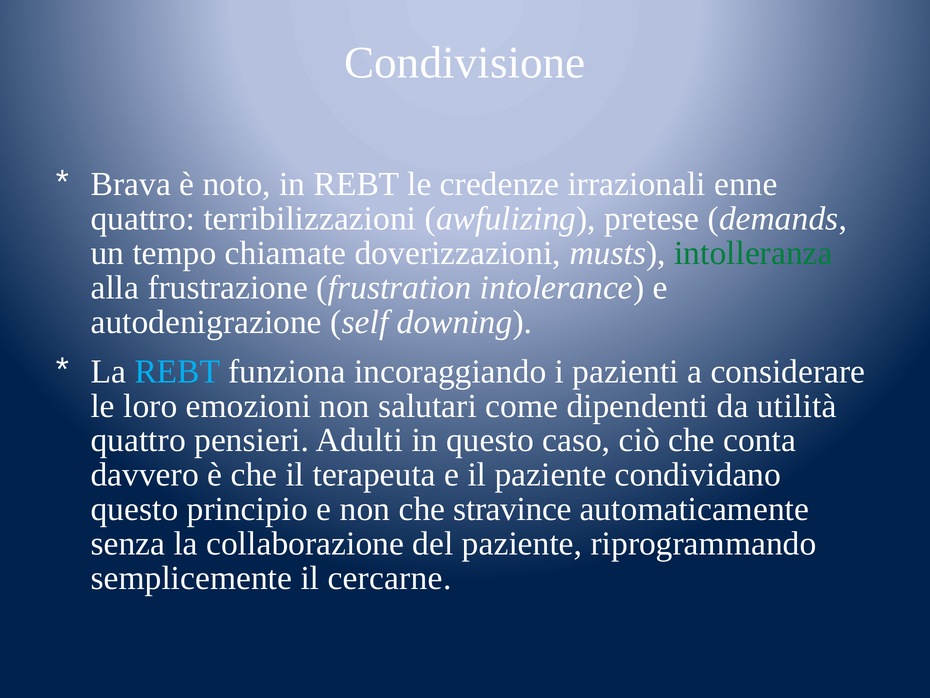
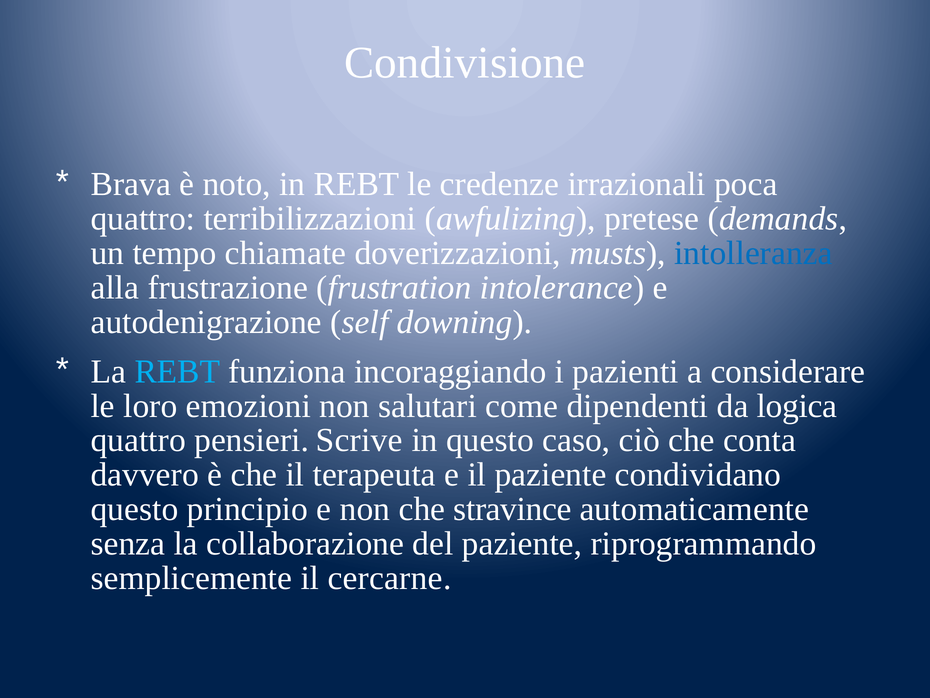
enne: enne -> poca (746, 184)
intolleranza colour: green -> blue (753, 253)
utilità: utilità -> logica (797, 406)
Adulti: Adulti -> Scrive (359, 440)
